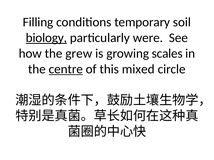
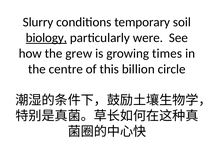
Filling: Filling -> Slurry (38, 22)
scales: scales -> times (167, 54)
centre underline: present -> none (66, 69)
mixed: mixed -> billion (138, 69)
